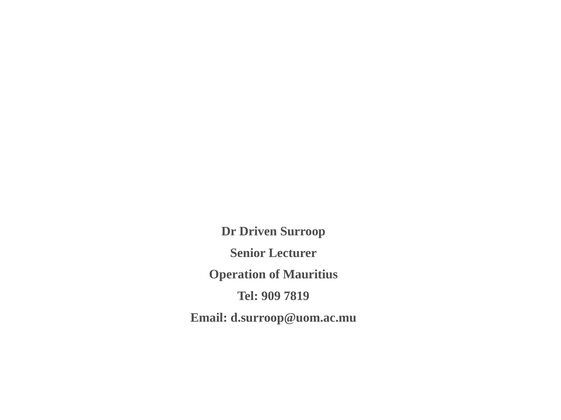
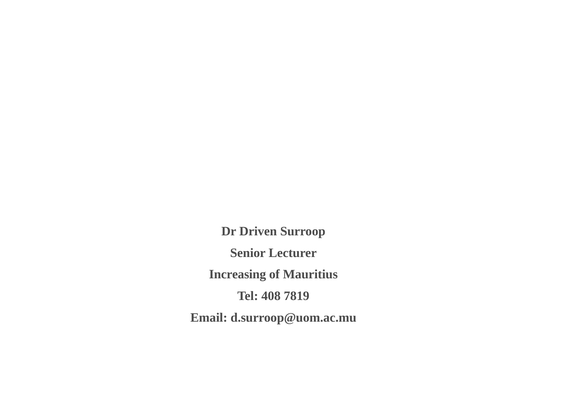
Operation: Operation -> Increasing (238, 275)
909: 909 -> 408 (271, 297)
